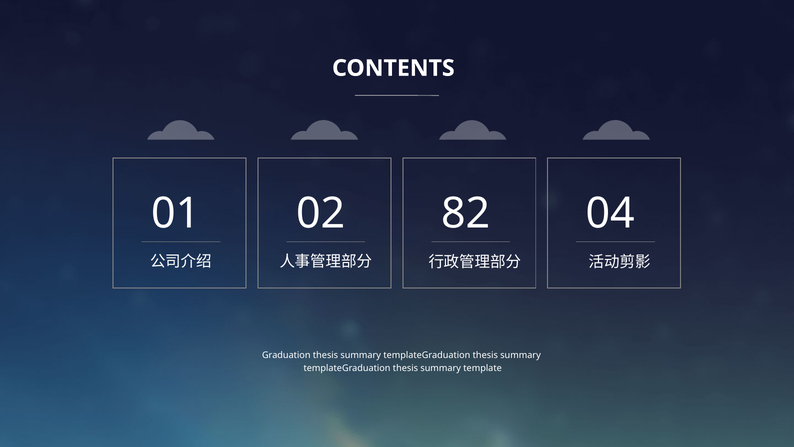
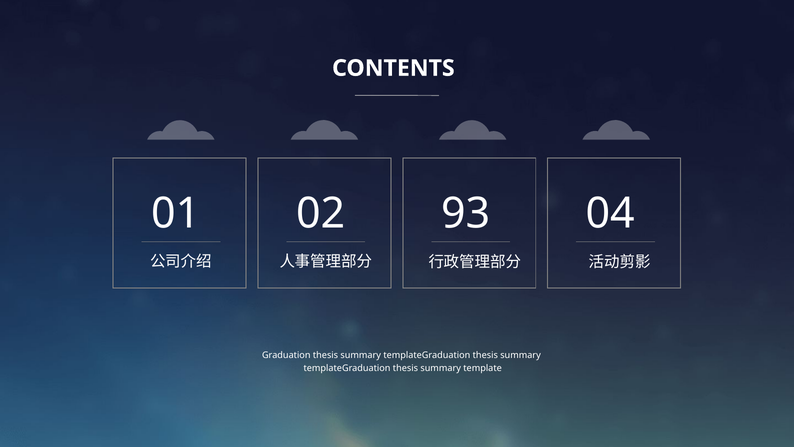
82: 82 -> 93 (466, 213)
